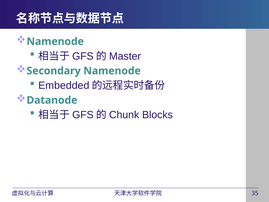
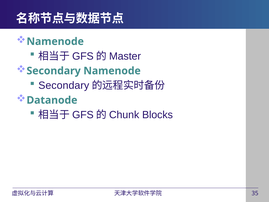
Embedded: Embedded -> Secondary (64, 85)
